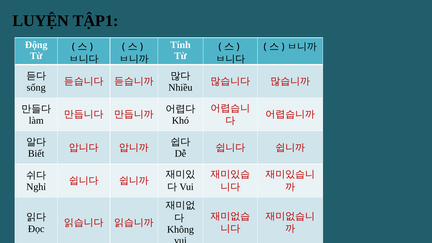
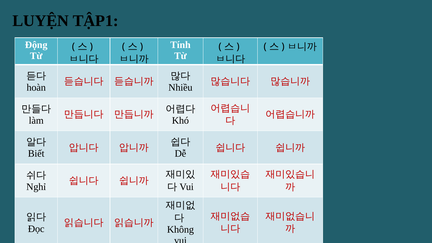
sống: sống -> hoàn (36, 87)
